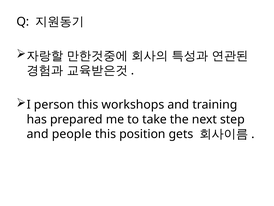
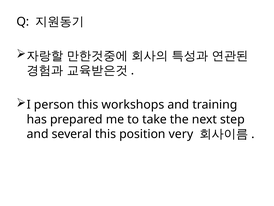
people: people -> several (72, 134)
gets: gets -> very (181, 134)
